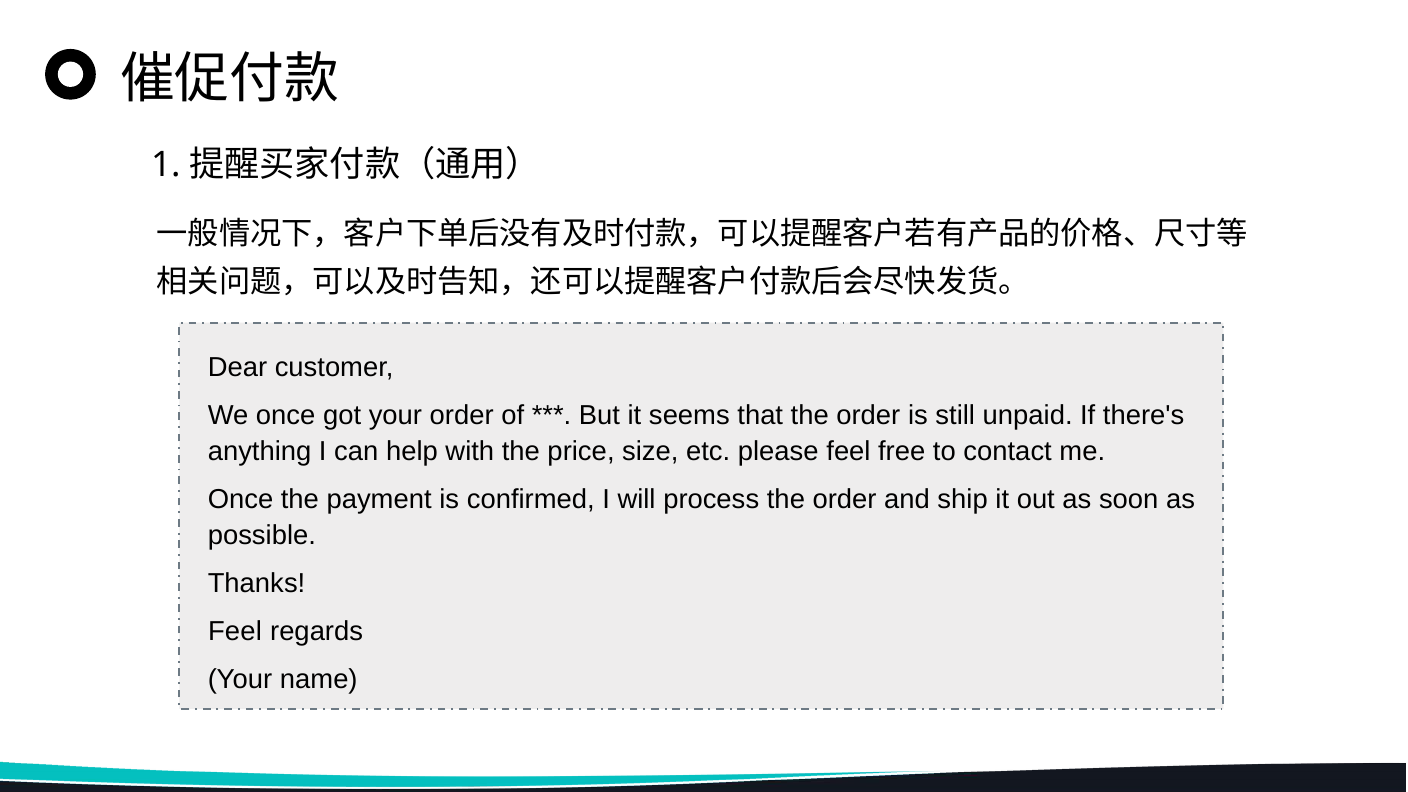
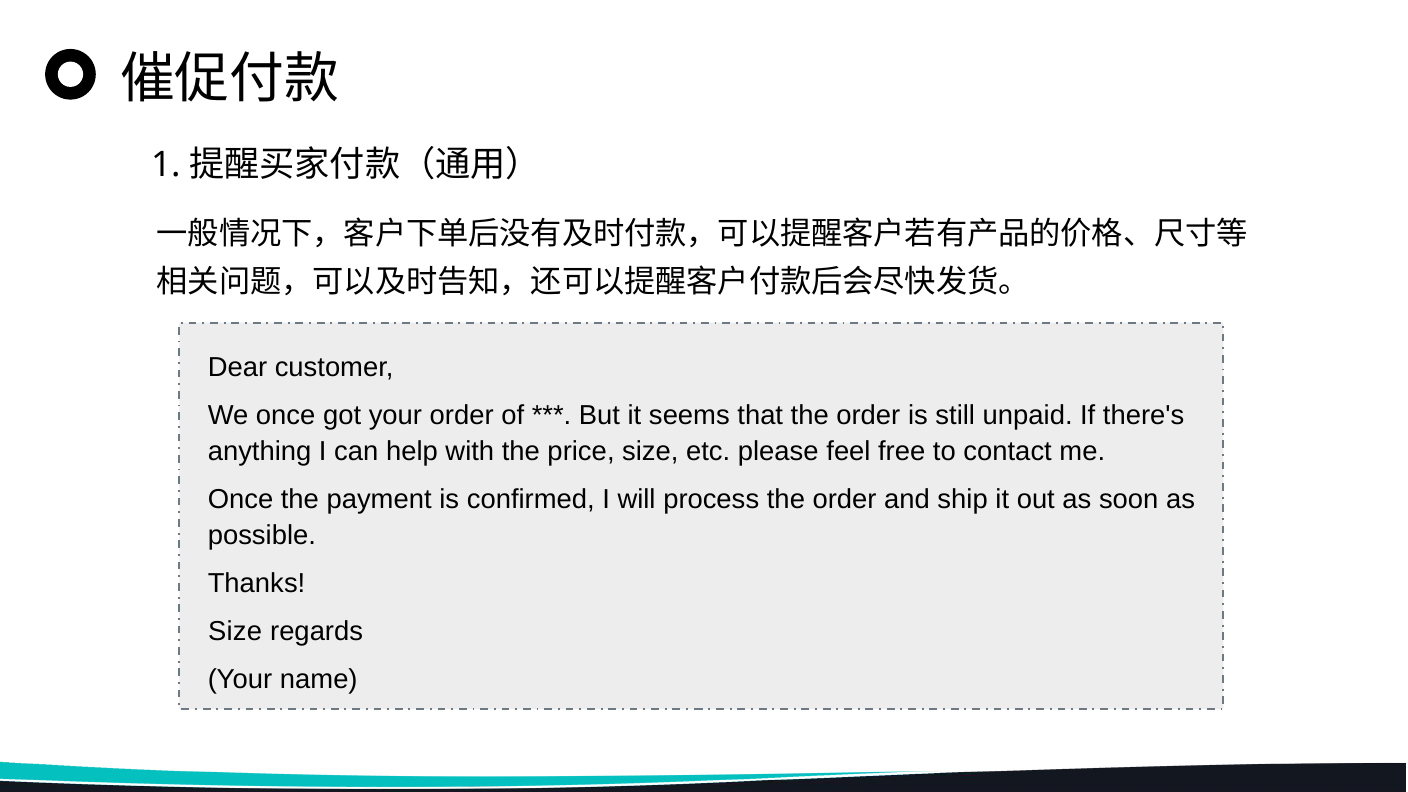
Feel: Feel -> Size (235, 631)
